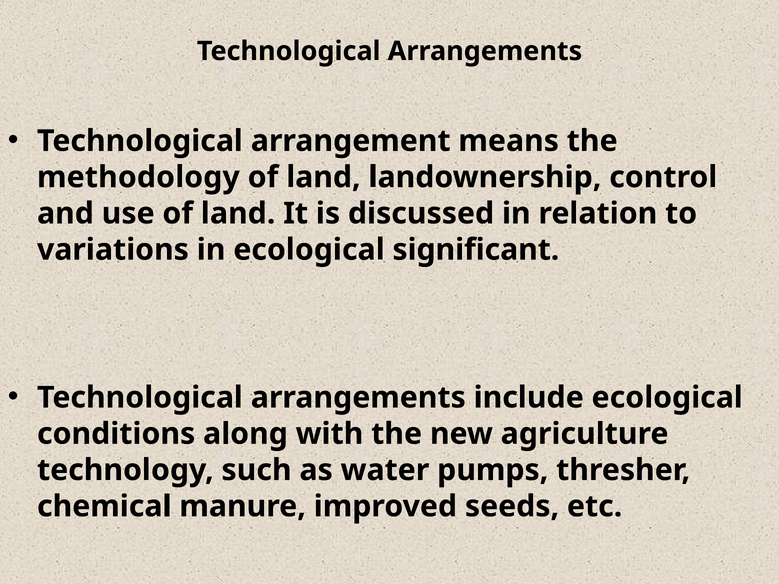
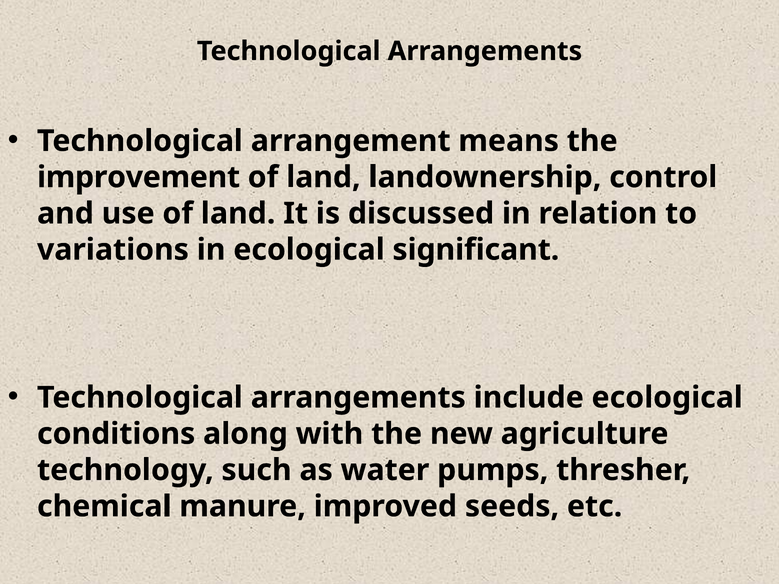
methodology: methodology -> improvement (139, 177)
